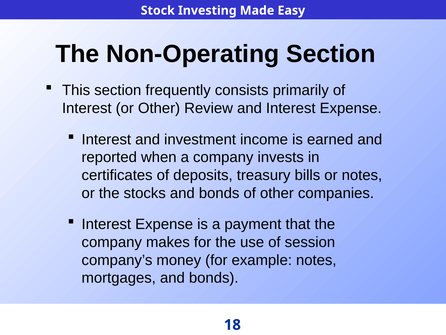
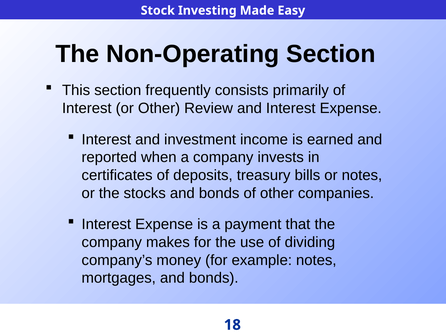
session: session -> dividing (310, 242)
